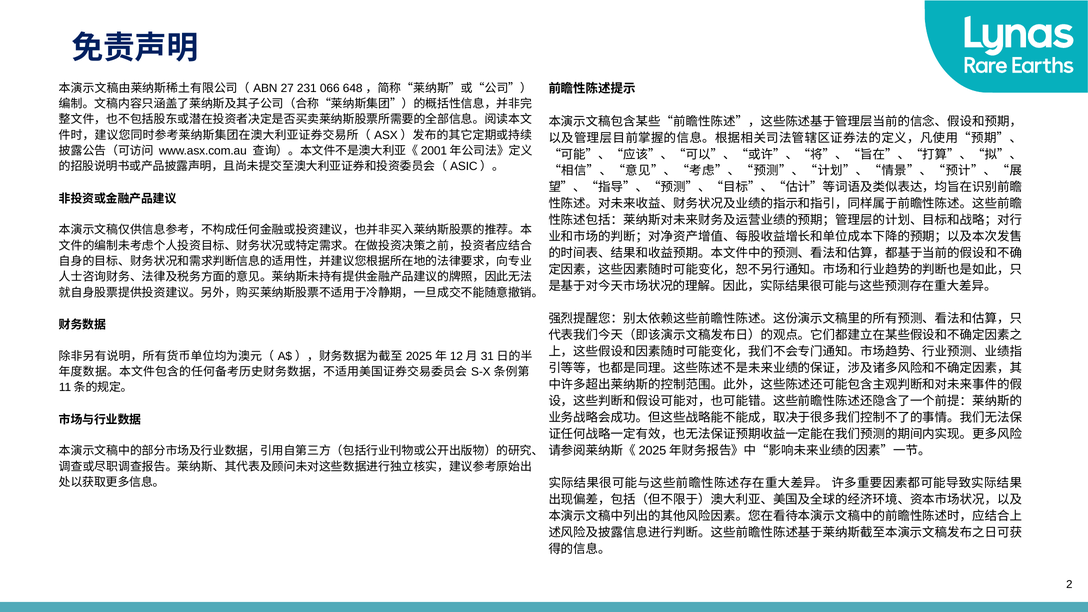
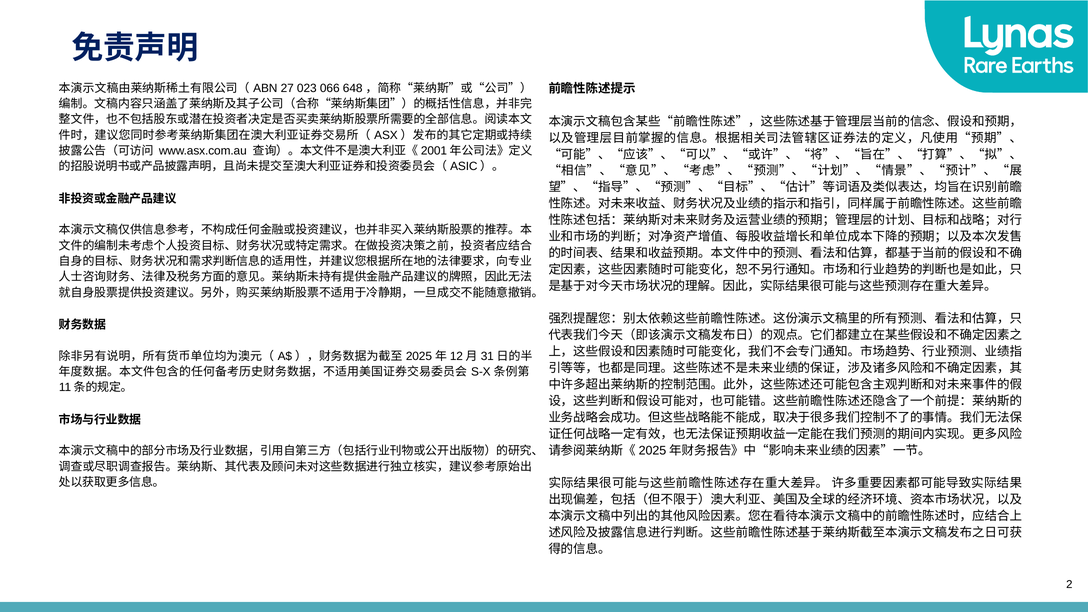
231: 231 -> 023 (307, 88)
